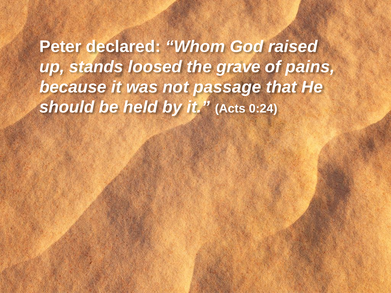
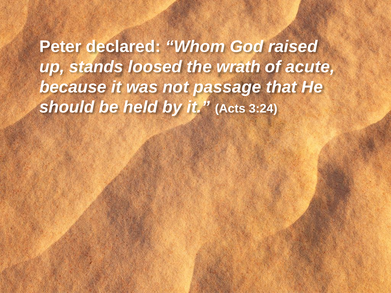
grave: grave -> wrath (239, 67)
pains: pains -> acute (310, 67)
0:24: 0:24 -> 3:24 (263, 109)
